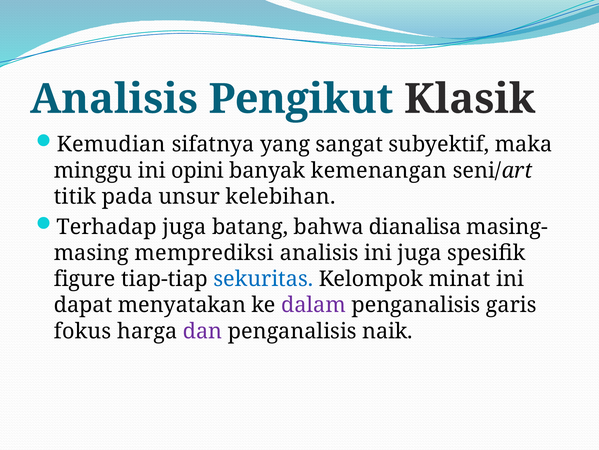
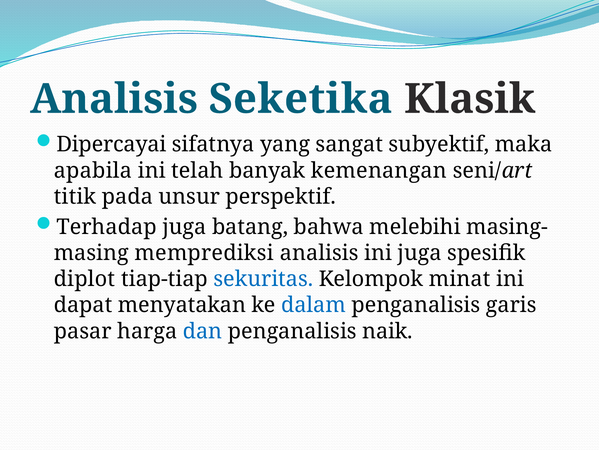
Pengikut: Pengikut -> Seketika (301, 99)
Kemudian: Kemudian -> Dipercayai (111, 144)
minggu: minggu -> apabila (93, 170)
opini: opini -> telah (197, 170)
kelebihan: kelebihan -> perspektif (281, 196)
dianalisa: dianalisa -> melebihi (415, 227)
figure: figure -> diplot (85, 279)
dalam colour: purple -> blue (313, 305)
fokus: fokus -> pasar (83, 331)
dan colour: purple -> blue (203, 331)
